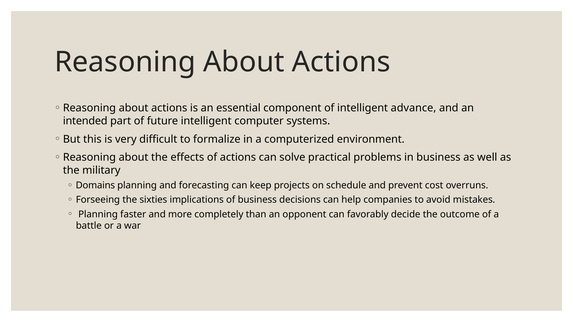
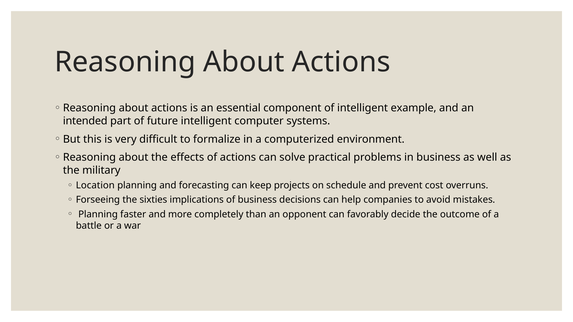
advance: advance -> example (414, 108)
Domains: Domains -> Location (95, 186)
